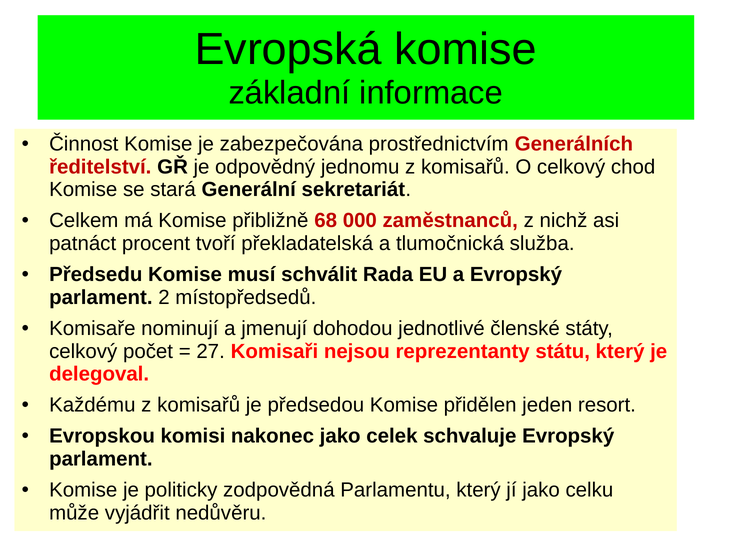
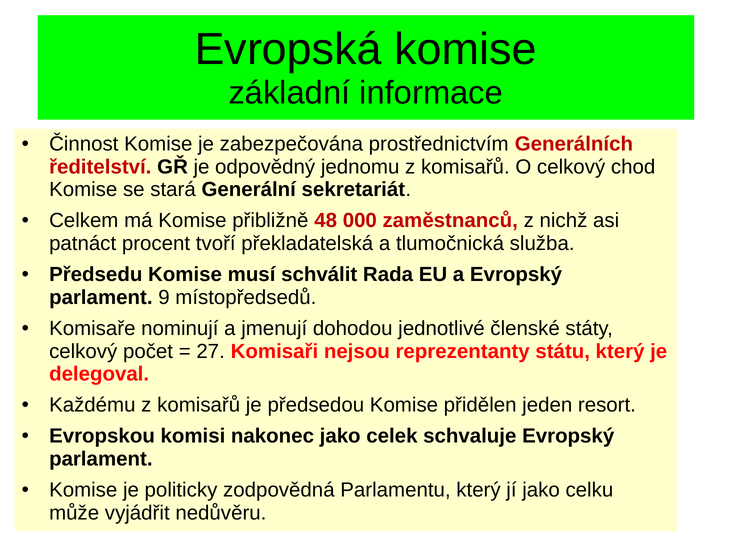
68: 68 -> 48 (326, 221)
2: 2 -> 9 (164, 297)
